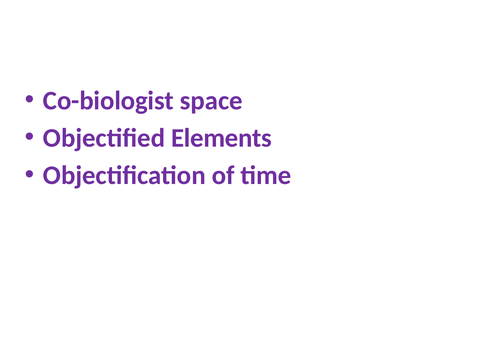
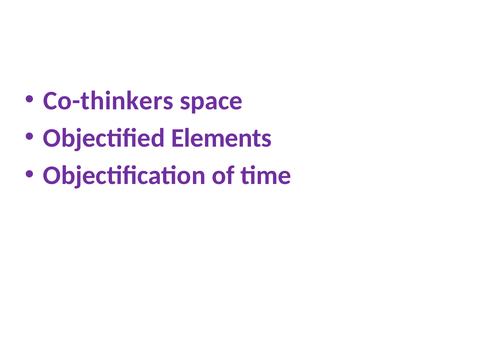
Co-biologist: Co-biologist -> Co-thinkers (108, 101)
